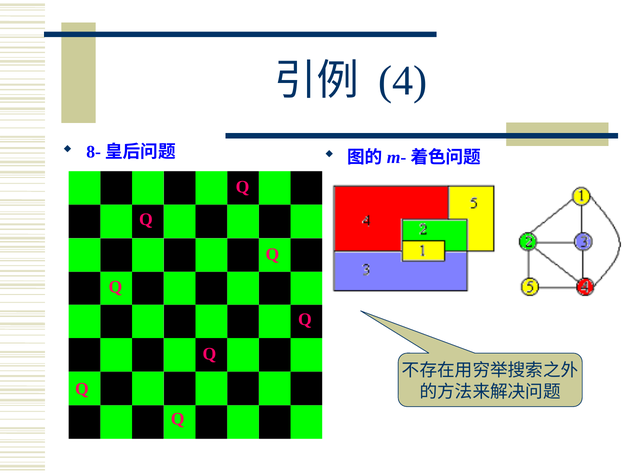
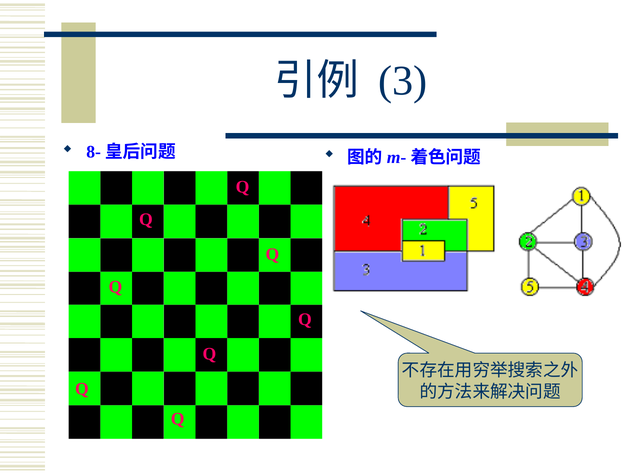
4: 4 -> 3 (403, 81)
